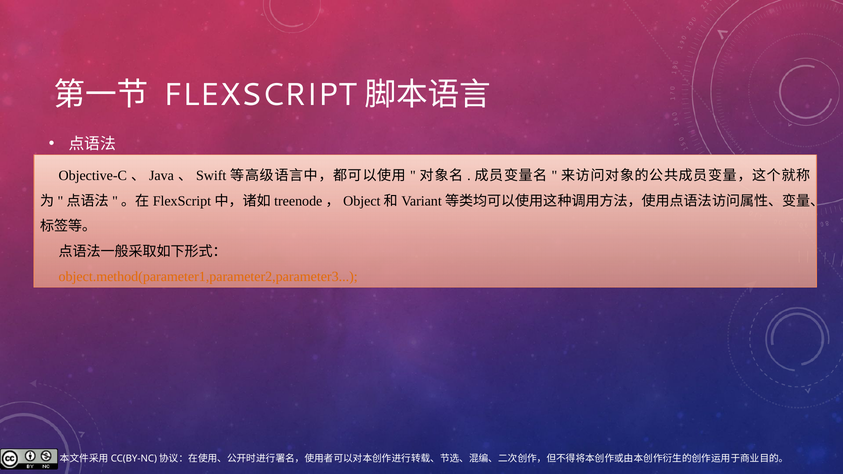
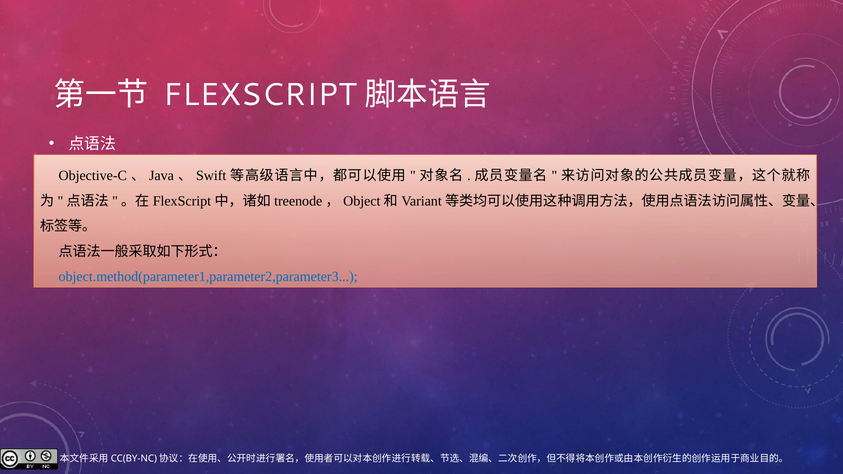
object.method(parameter1,parameter2,parameter3 colour: orange -> blue (208, 277)
